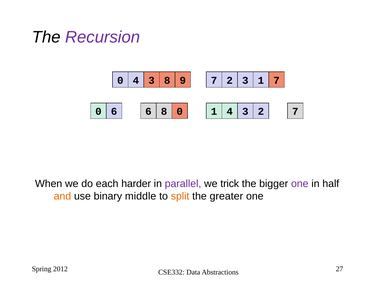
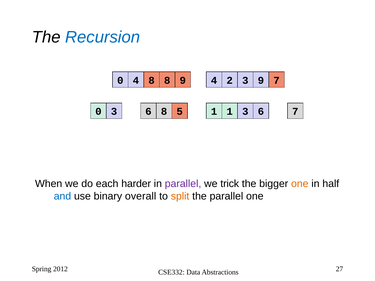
Recursion colour: purple -> blue (103, 37)
0 4 3: 3 -> 8 (152, 80)
9 7: 7 -> 4 (214, 80)
3 1: 1 -> 9 (261, 80)
0 6: 6 -> 3 (114, 112)
8 0: 0 -> 5 (180, 112)
1 4: 4 -> 1 (230, 112)
3 2: 2 -> 6 (261, 112)
one colour: purple -> orange (300, 184)
and colour: orange -> blue (62, 196)
middle: middle -> overall (141, 196)
the greater: greater -> parallel (226, 196)
